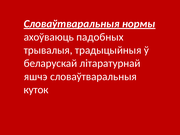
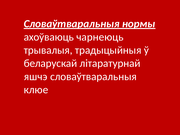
падобных: падобных -> чарнеюць (100, 37)
куток: куток -> клюе (36, 90)
